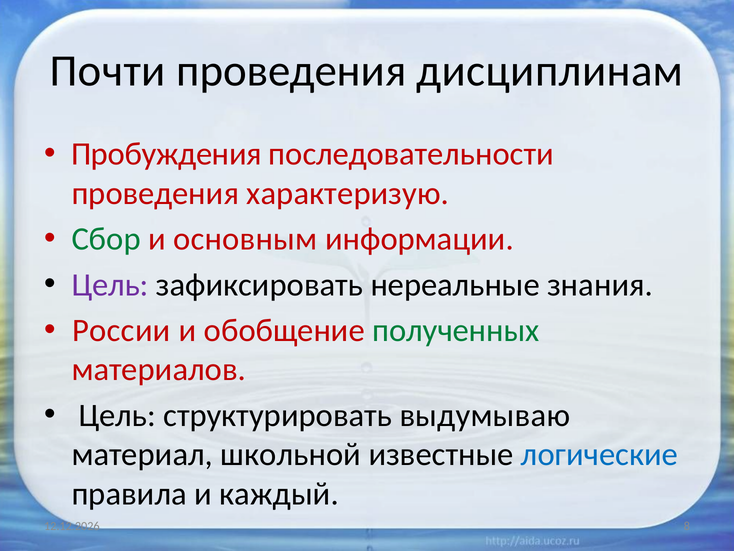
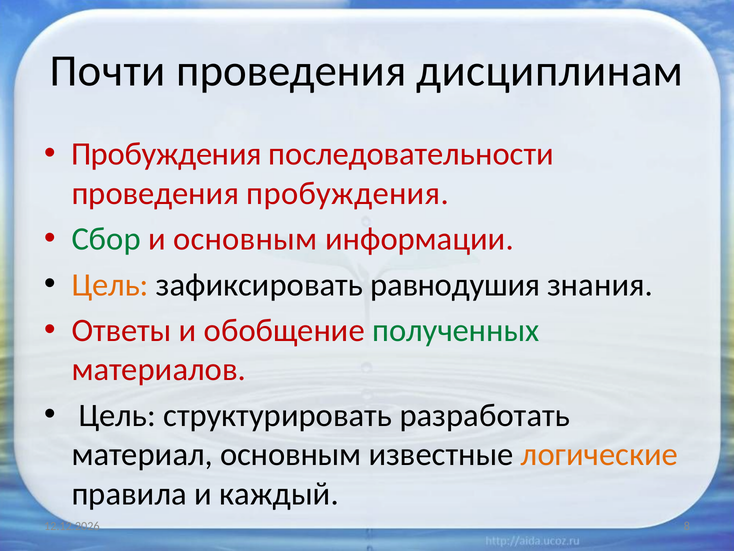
проведения характеризую: характеризую -> пробуждения (348, 193)
Цель colour: purple -> orange (110, 285)
нереальные: нереальные -> равнодушия (455, 285)
России: России -> Ответы (122, 330)
выдумываю: выдумываю -> разработать (485, 415)
материал школьной: школьной -> основным (291, 454)
логические colour: blue -> orange (600, 454)
